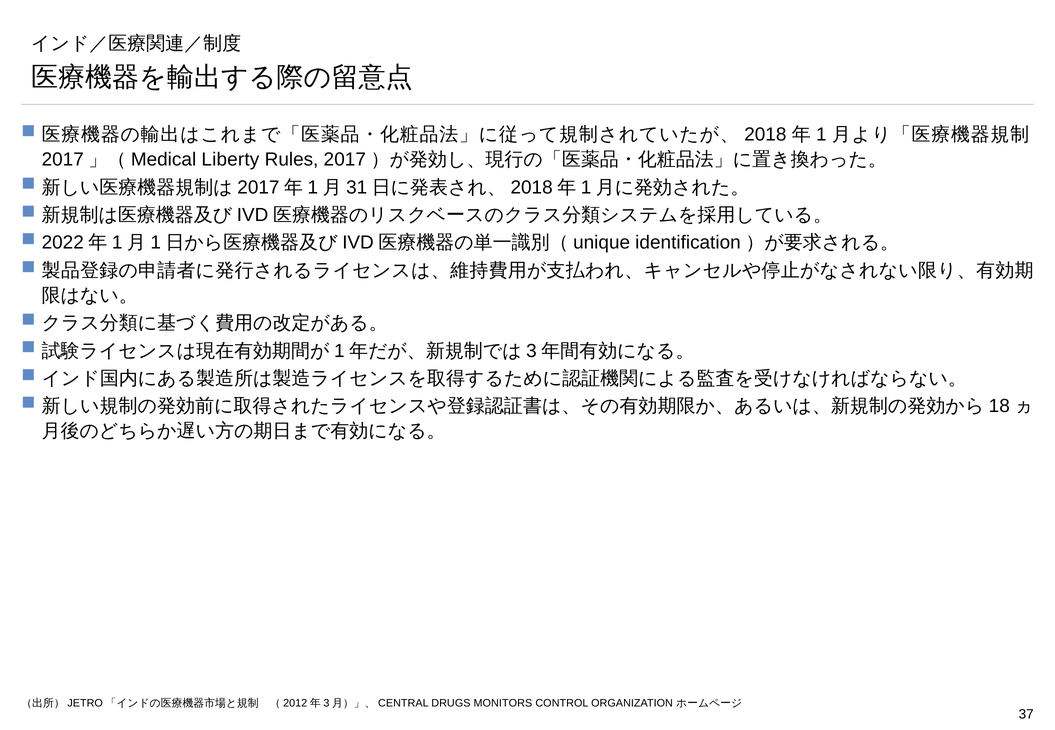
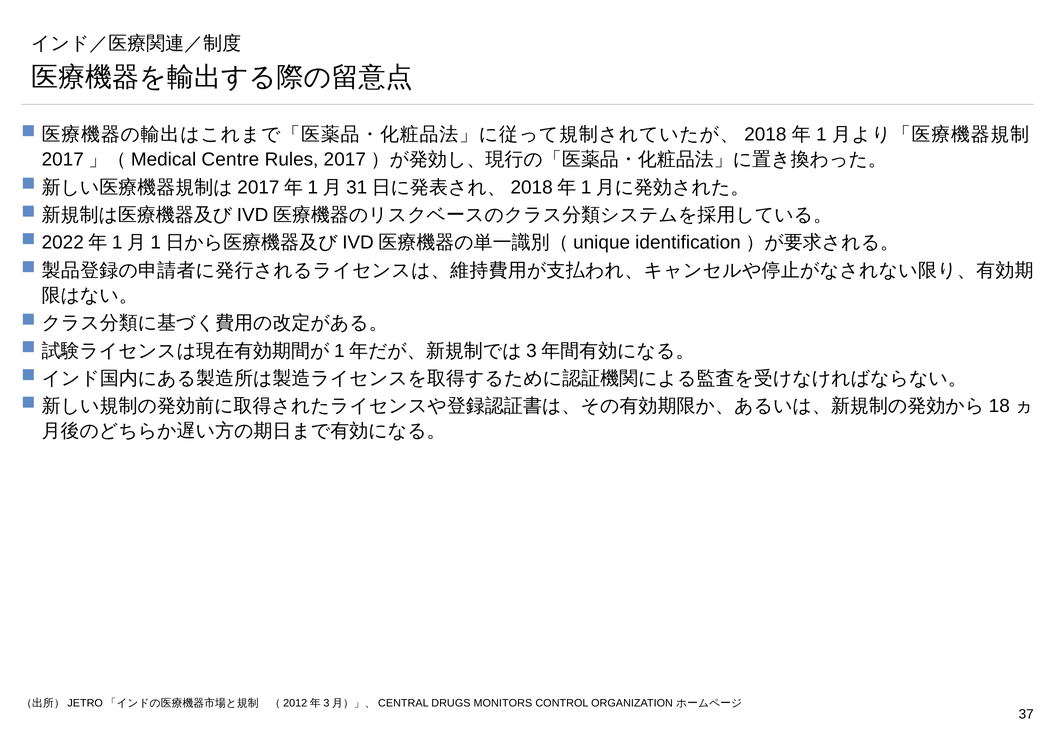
Liberty: Liberty -> Centre (230, 160)
